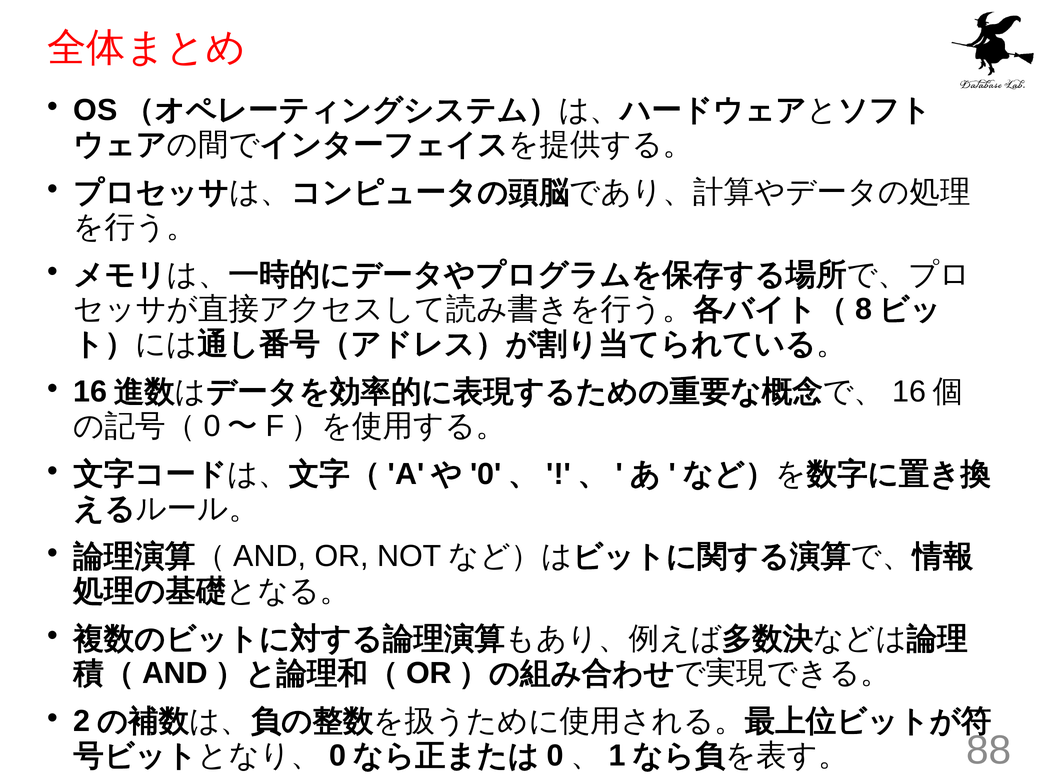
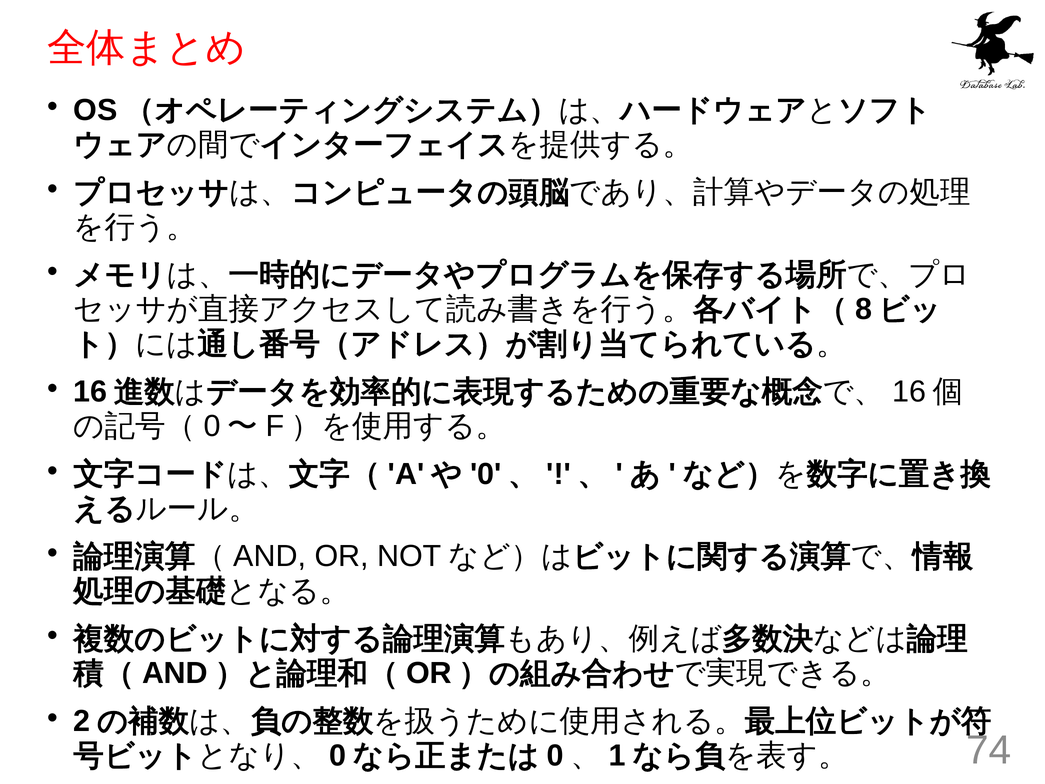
88: 88 -> 74 (989, 750)
